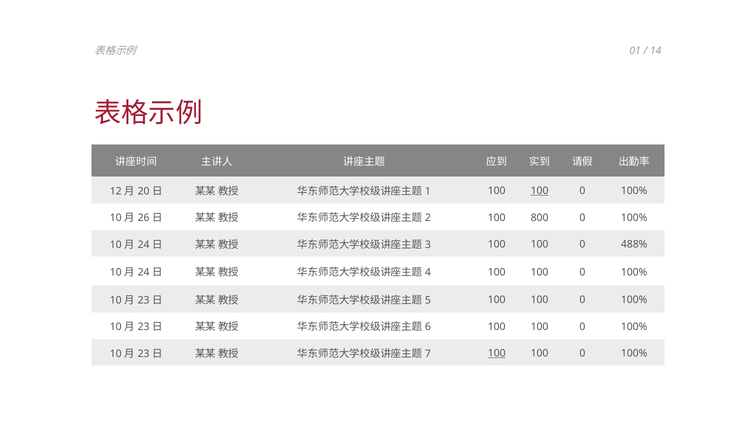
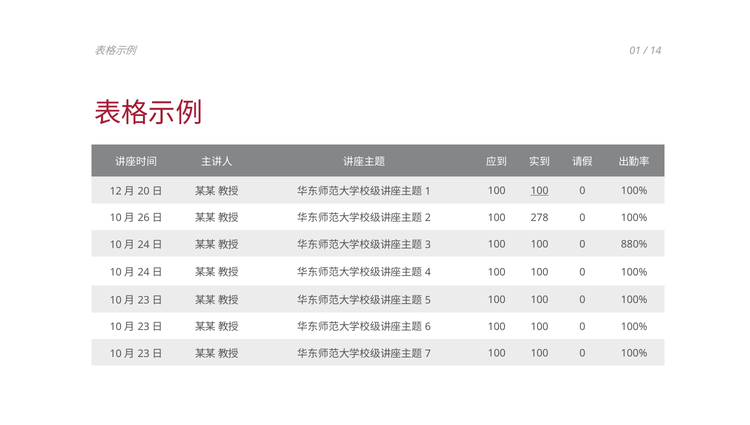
800: 800 -> 278 (540, 218)
488%: 488% -> 880% (634, 244)
100 underline: present -> none (497, 354)
